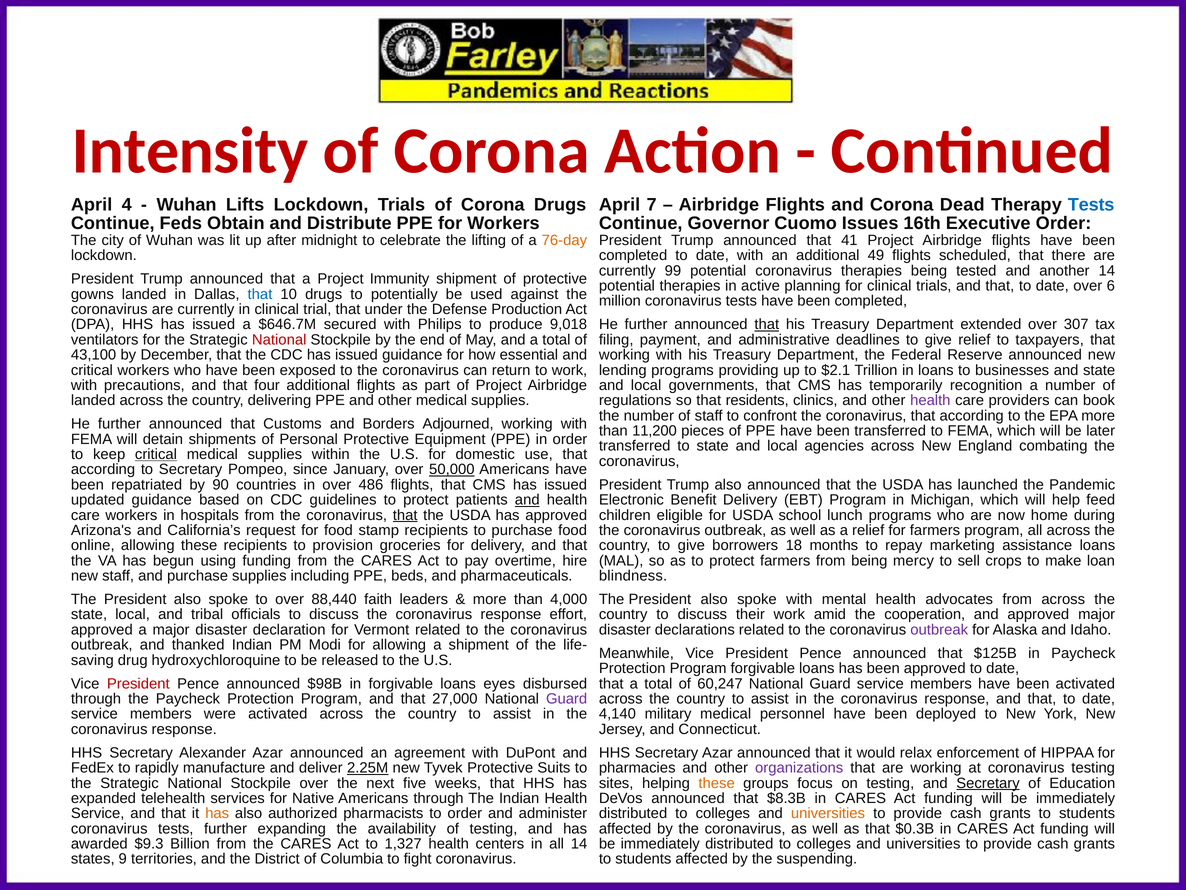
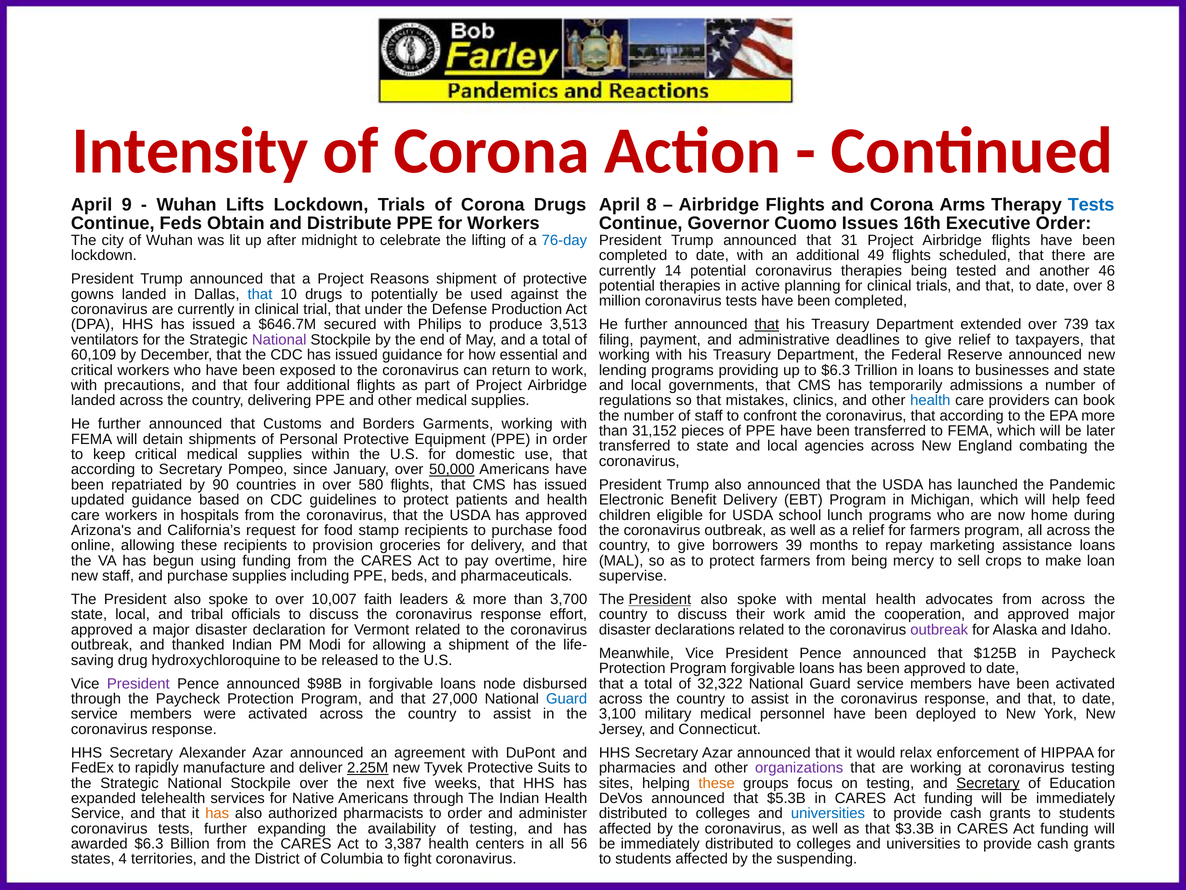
4: 4 -> 9 (127, 205)
April 7: 7 -> 8 (652, 205)
Dead: Dead -> Arms (962, 205)
76-day colour: orange -> blue (564, 240)
41: 41 -> 31 (849, 240)
99: 99 -> 14 (673, 270)
another 14: 14 -> 46 (1107, 270)
Immunity: Immunity -> Reasons (399, 279)
over 6: 6 -> 8 (1111, 286)
9,018: 9,018 -> 3,513 (569, 324)
307: 307 -> 739 (1076, 324)
National colour: red -> purple (279, 340)
43,100: 43,100 -> 60,109 (94, 355)
to $2.1: $2.1 -> $6.3 (836, 370)
recognition: recognition -> admissions (986, 385)
residents: residents -> mistakes (757, 400)
health colour: purple -> blue (930, 400)
Adjourned: Adjourned -> Garments (458, 424)
11,200: 11,200 -> 31,152 (654, 431)
critical underline: present -> none (156, 454)
486: 486 -> 580 (371, 484)
and underline: present -> none (527, 500)
that underline: present -> none (405, 515)
18: 18 -> 39 (794, 545)
blindness: blindness -> supervise (633, 576)
88,440: 88,440 -> 10,007 (334, 599)
4,000: 4,000 -> 3,700 (569, 599)
President underline: none -> present (660, 599)
President colour: red -> purple (138, 683)
eyes: eyes -> node (499, 683)
60,247: 60,247 -> 32,322 (720, 683)
Guard colour: purple -> blue (567, 698)
4,140: 4,140 -> 3,100 (617, 714)
$8.3B: $8.3B -> $5.3B (786, 798)
universities colour: orange -> blue (828, 813)
$0.3B: $0.3B -> $3.3B (915, 828)
awarded $9.3: $9.3 -> $6.3 (149, 843)
1,327: 1,327 -> 3,387 (403, 843)
all 14: 14 -> 56 (579, 843)
9: 9 -> 4 (123, 859)
